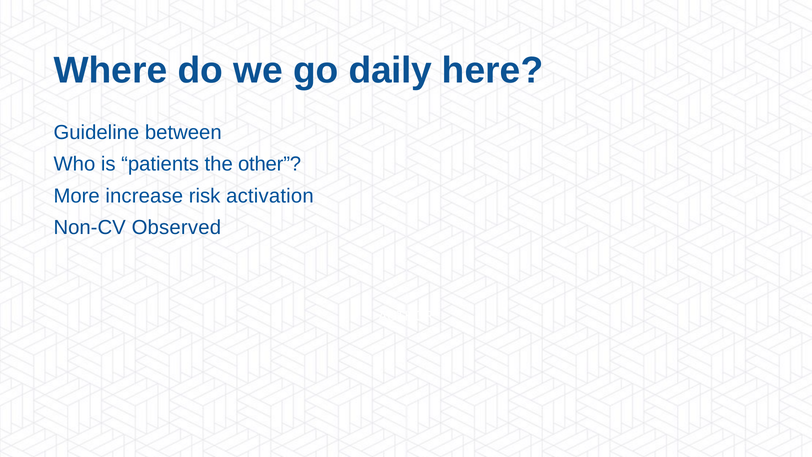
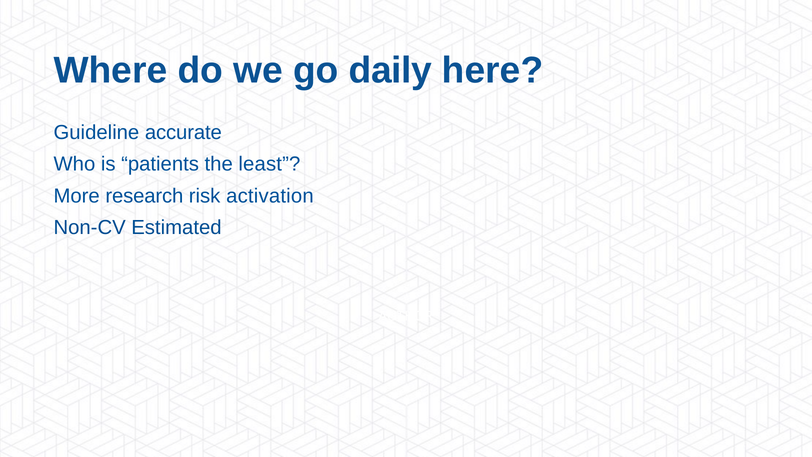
between: between -> accurate (183, 132)
other: other -> least (269, 164)
increase: increase -> research (144, 196)
Observed: Observed -> Estimated (176, 228)
